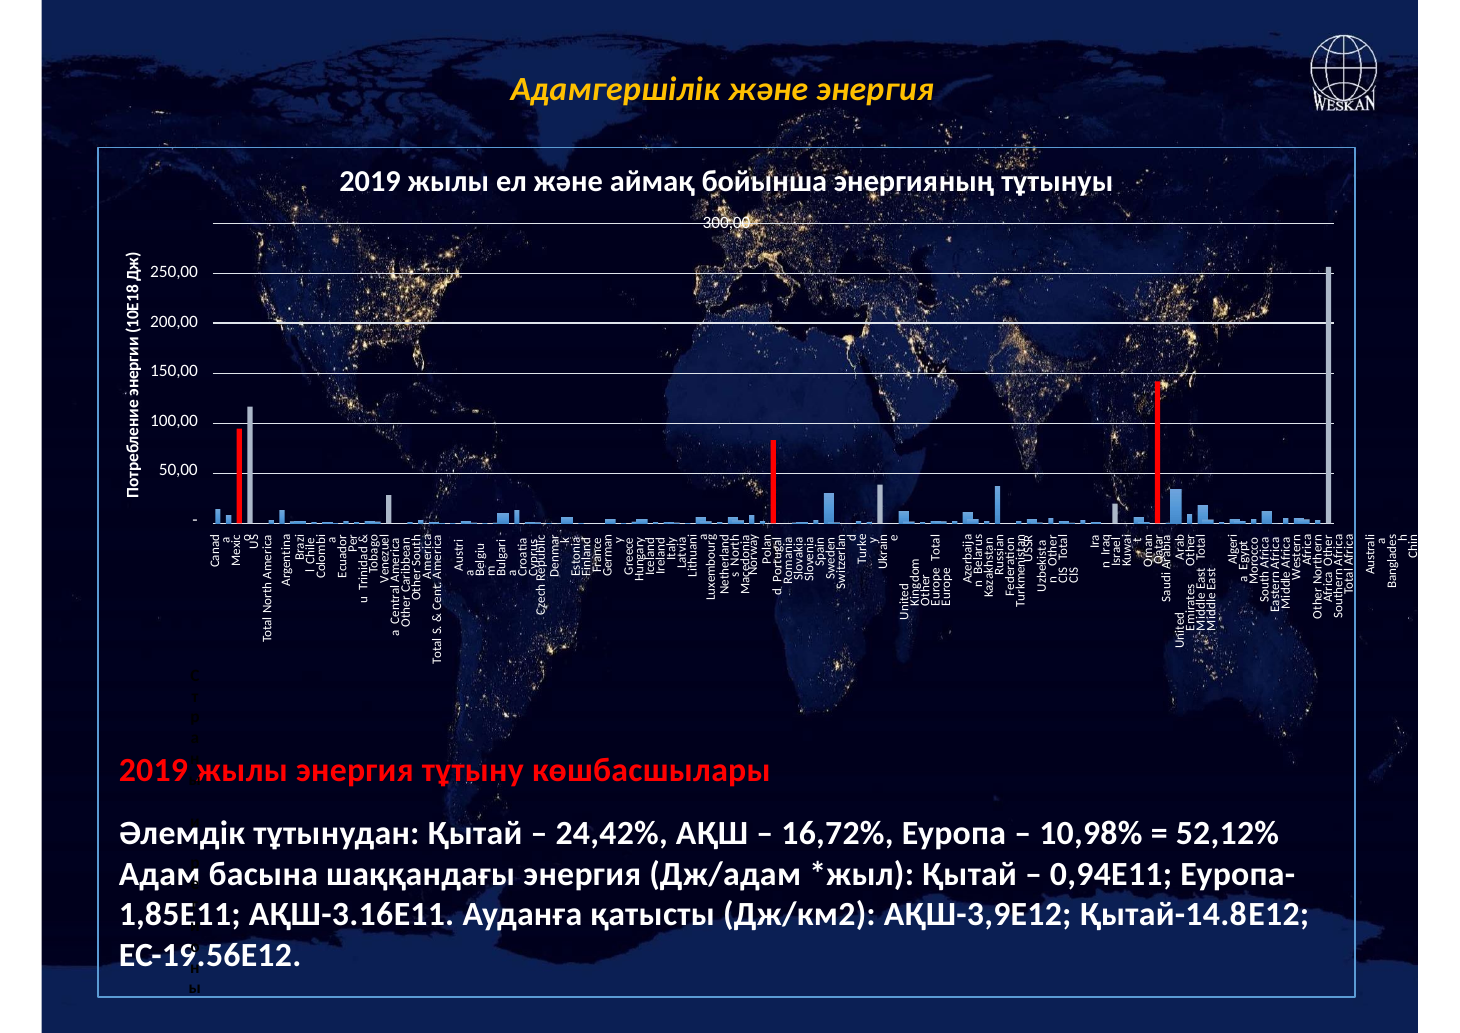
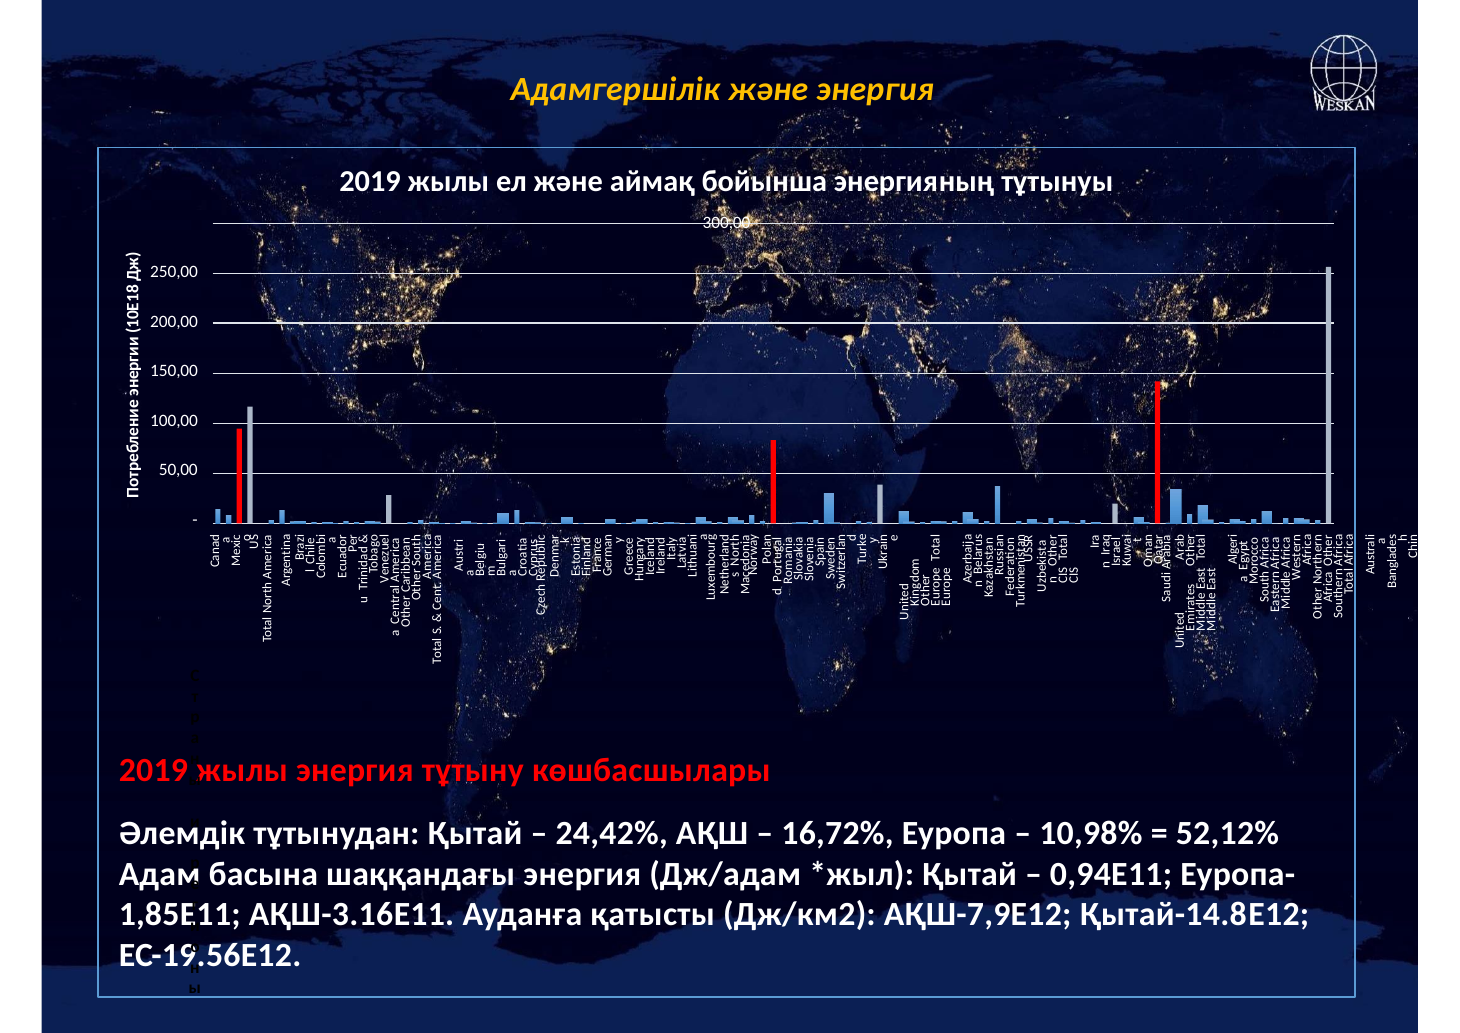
АҚШ-3,9Е12: АҚШ-3,9Е12 -> АҚШ-7,9Е12 (978, 914)
